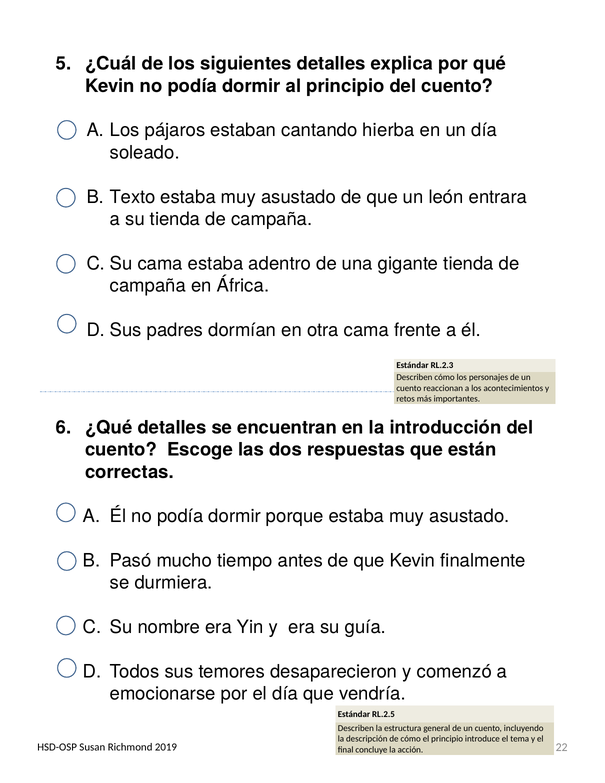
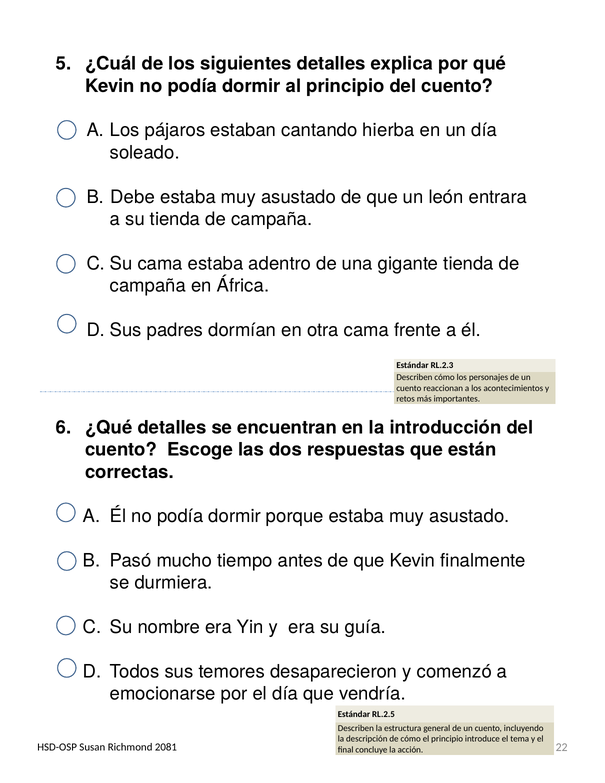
Texto: Texto -> Debe (132, 197)
2019: 2019 -> 2081 (166, 747)
